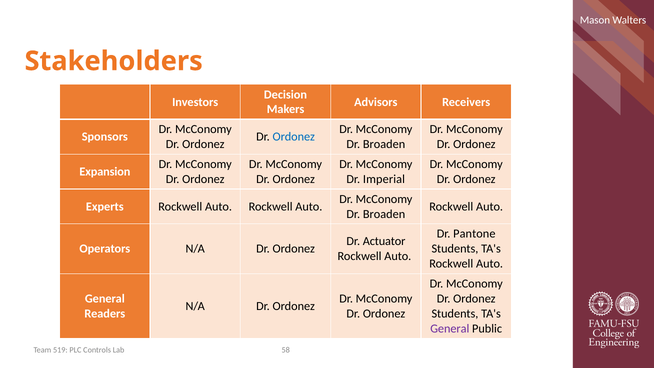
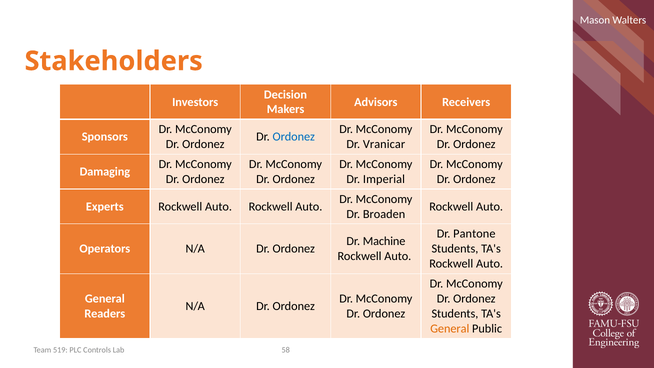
Broaden: Broaden -> Vranicar (384, 144)
Expansion: Expansion -> Damaging (105, 172)
Actuator: Actuator -> Machine (384, 241)
General colour: purple -> orange (450, 329)
